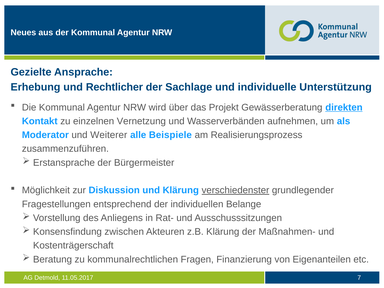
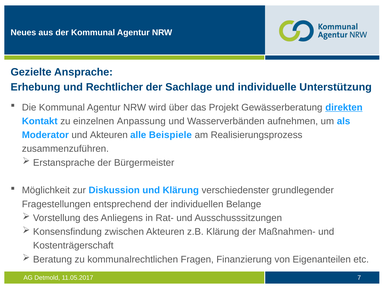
Vernetzung: Vernetzung -> Anpassung (141, 121)
und Weiterer: Weiterer -> Akteuren (109, 135)
verschiedenster underline: present -> none (235, 190)
